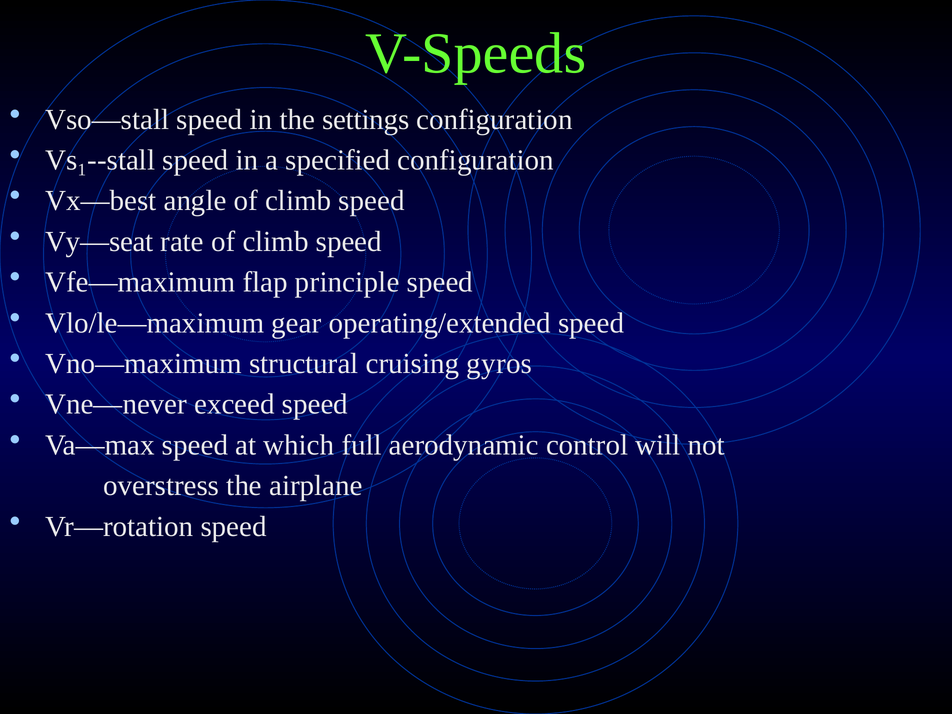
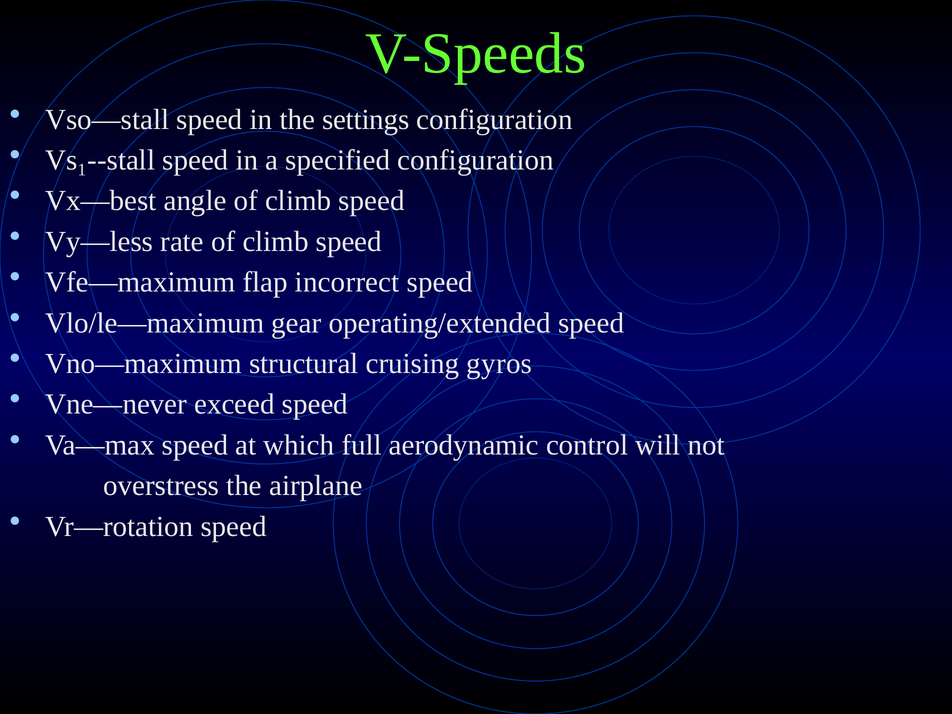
Vy—seat: Vy—seat -> Vy—less (99, 242)
principle: principle -> incorrect (347, 282)
